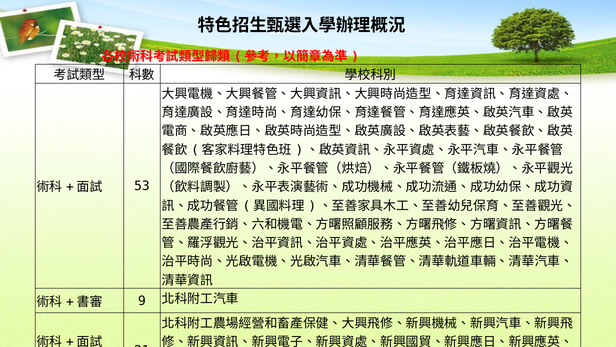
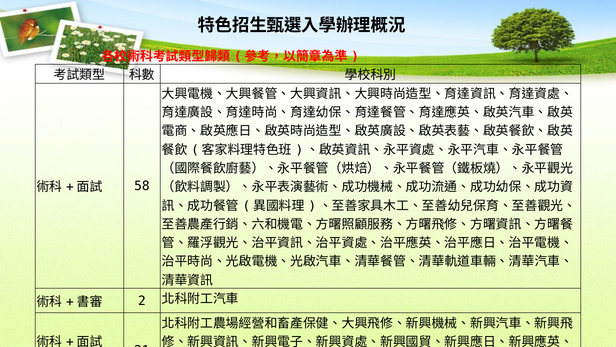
53: 53 -> 58 (142, 186)
9: 9 -> 2 (142, 300)
